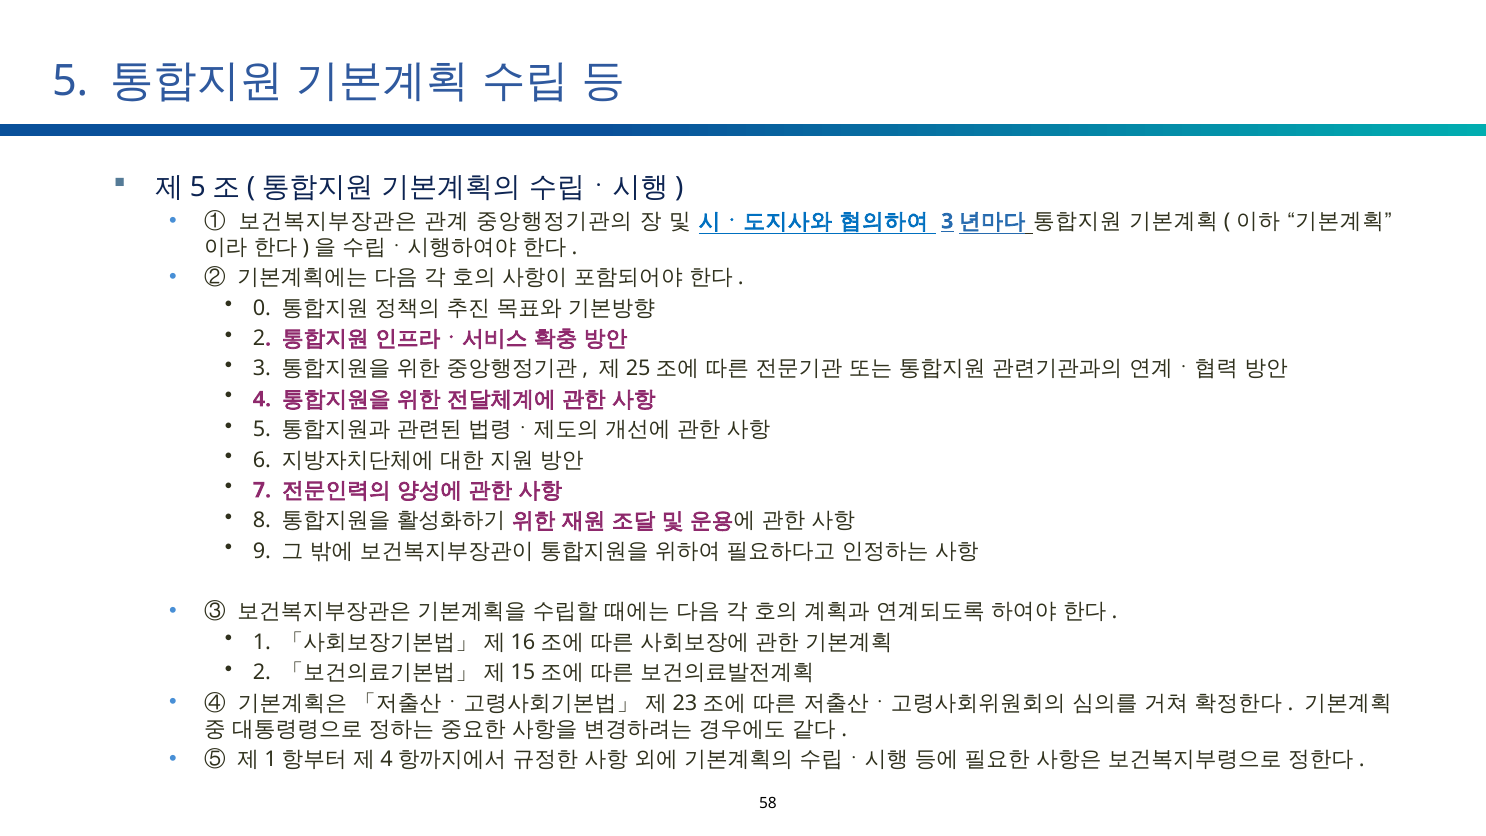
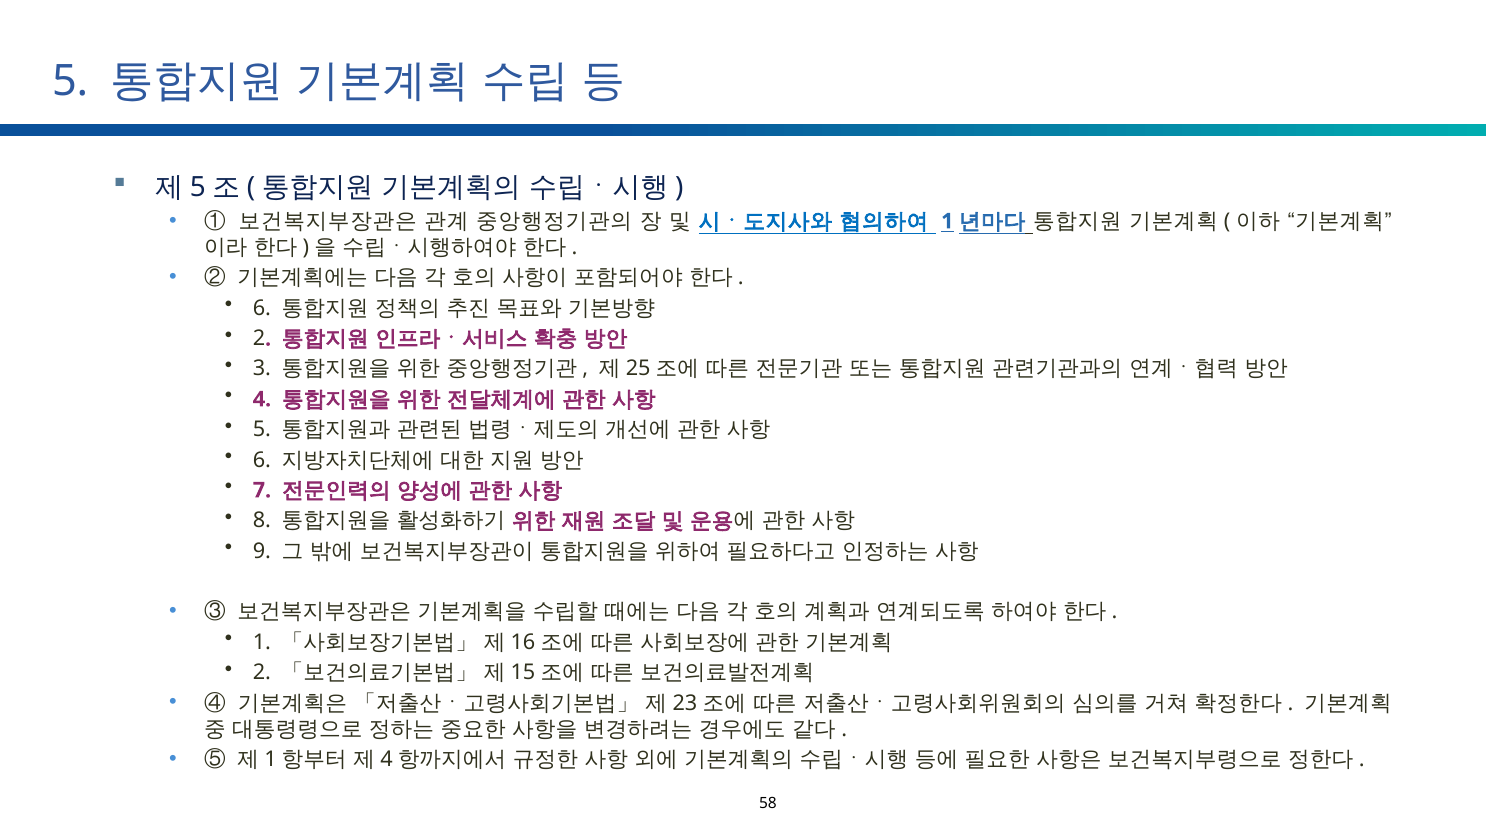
3: 3 -> 1 (947, 221)
0: 0 -> 6 (262, 308)
